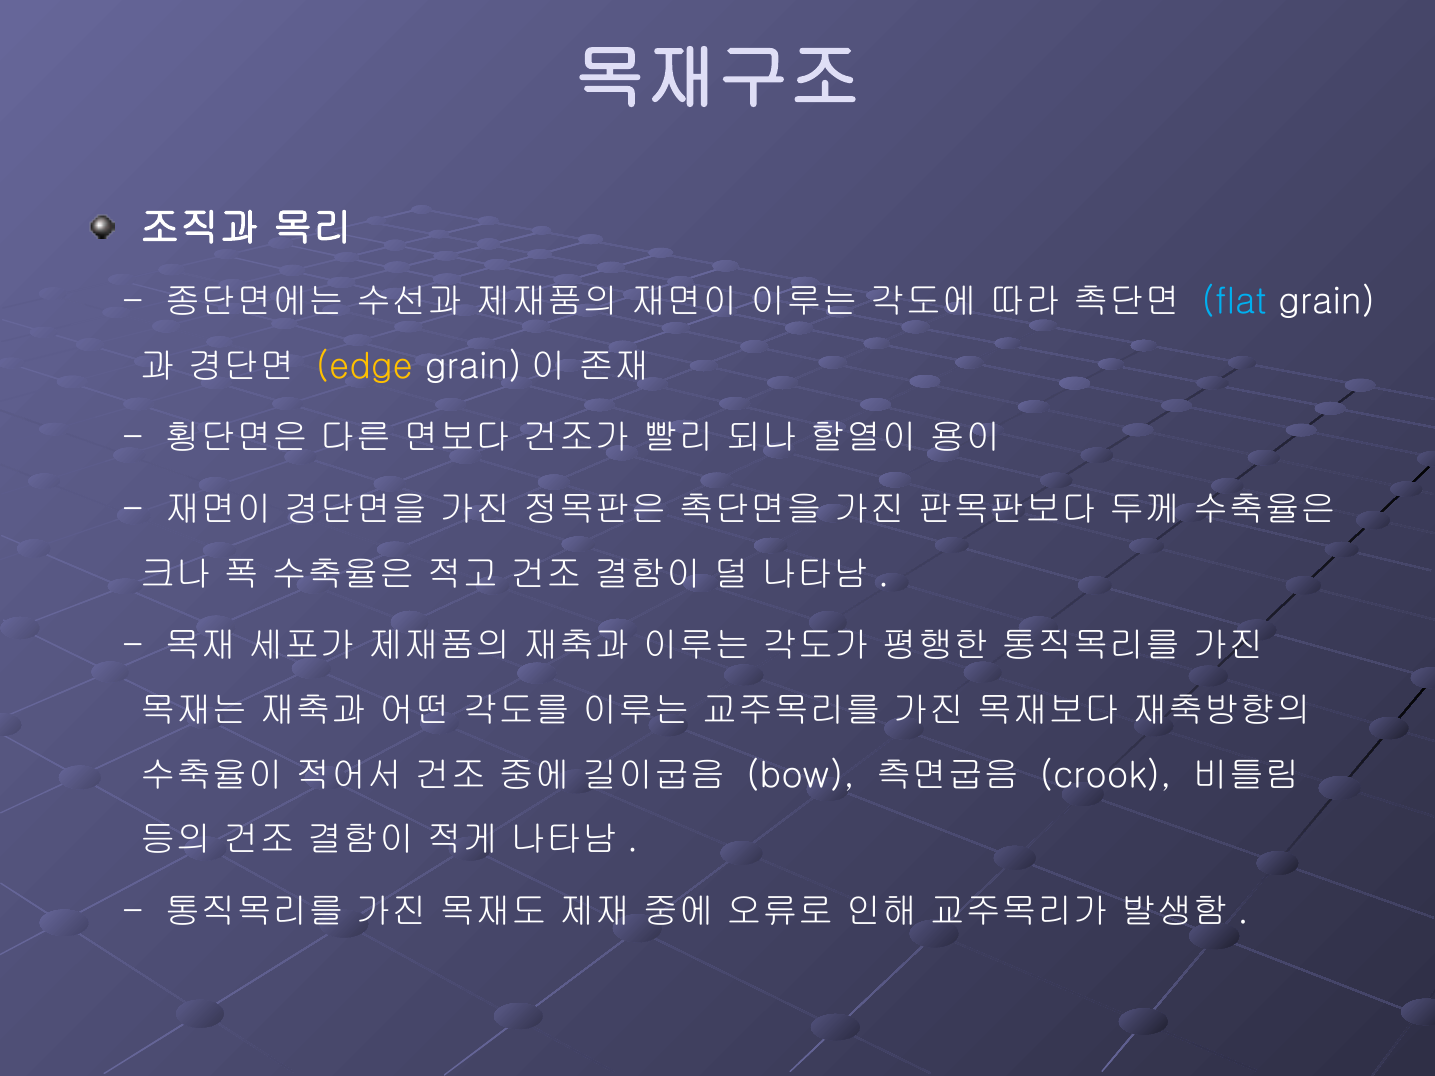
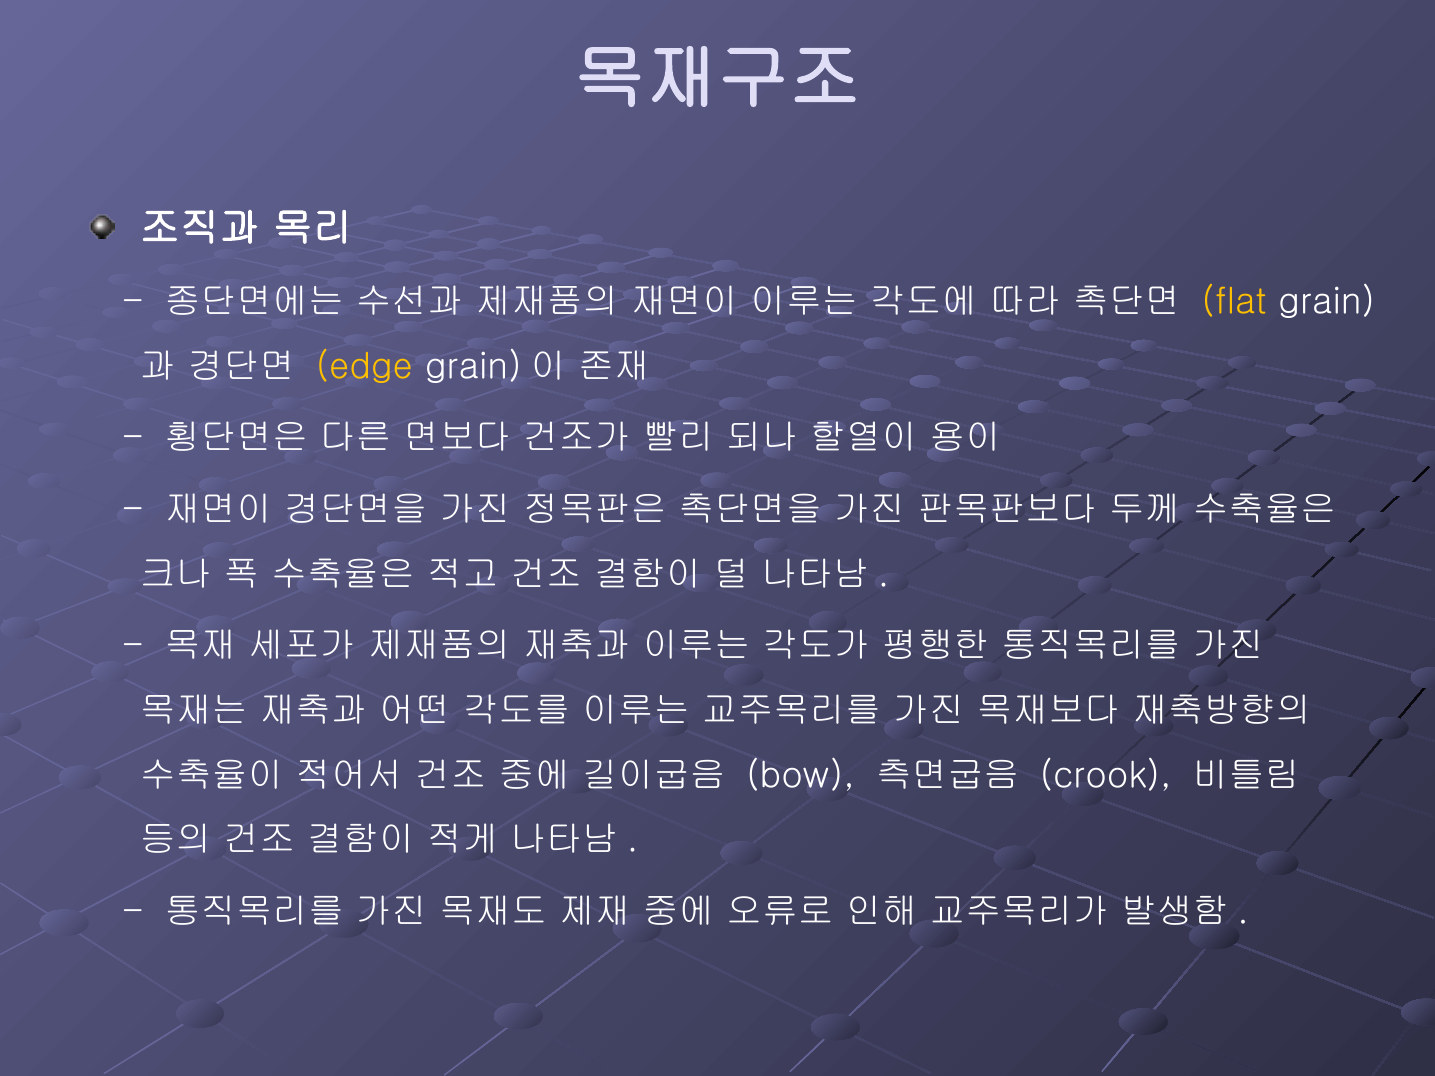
flat colour: light blue -> yellow (1234, 302)
